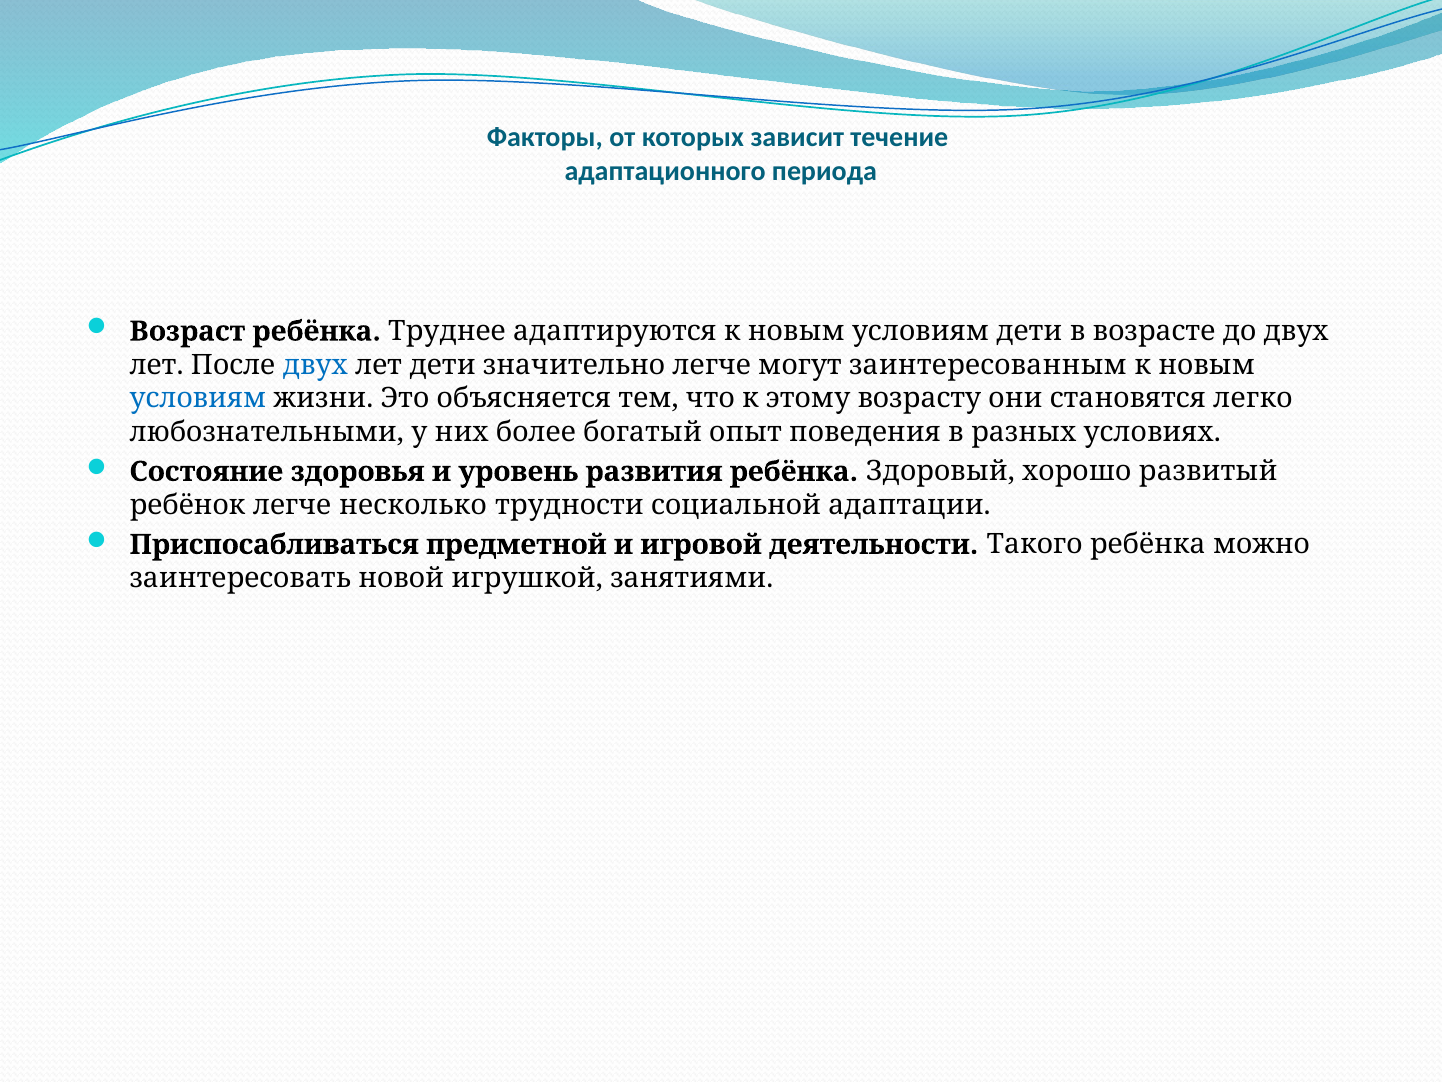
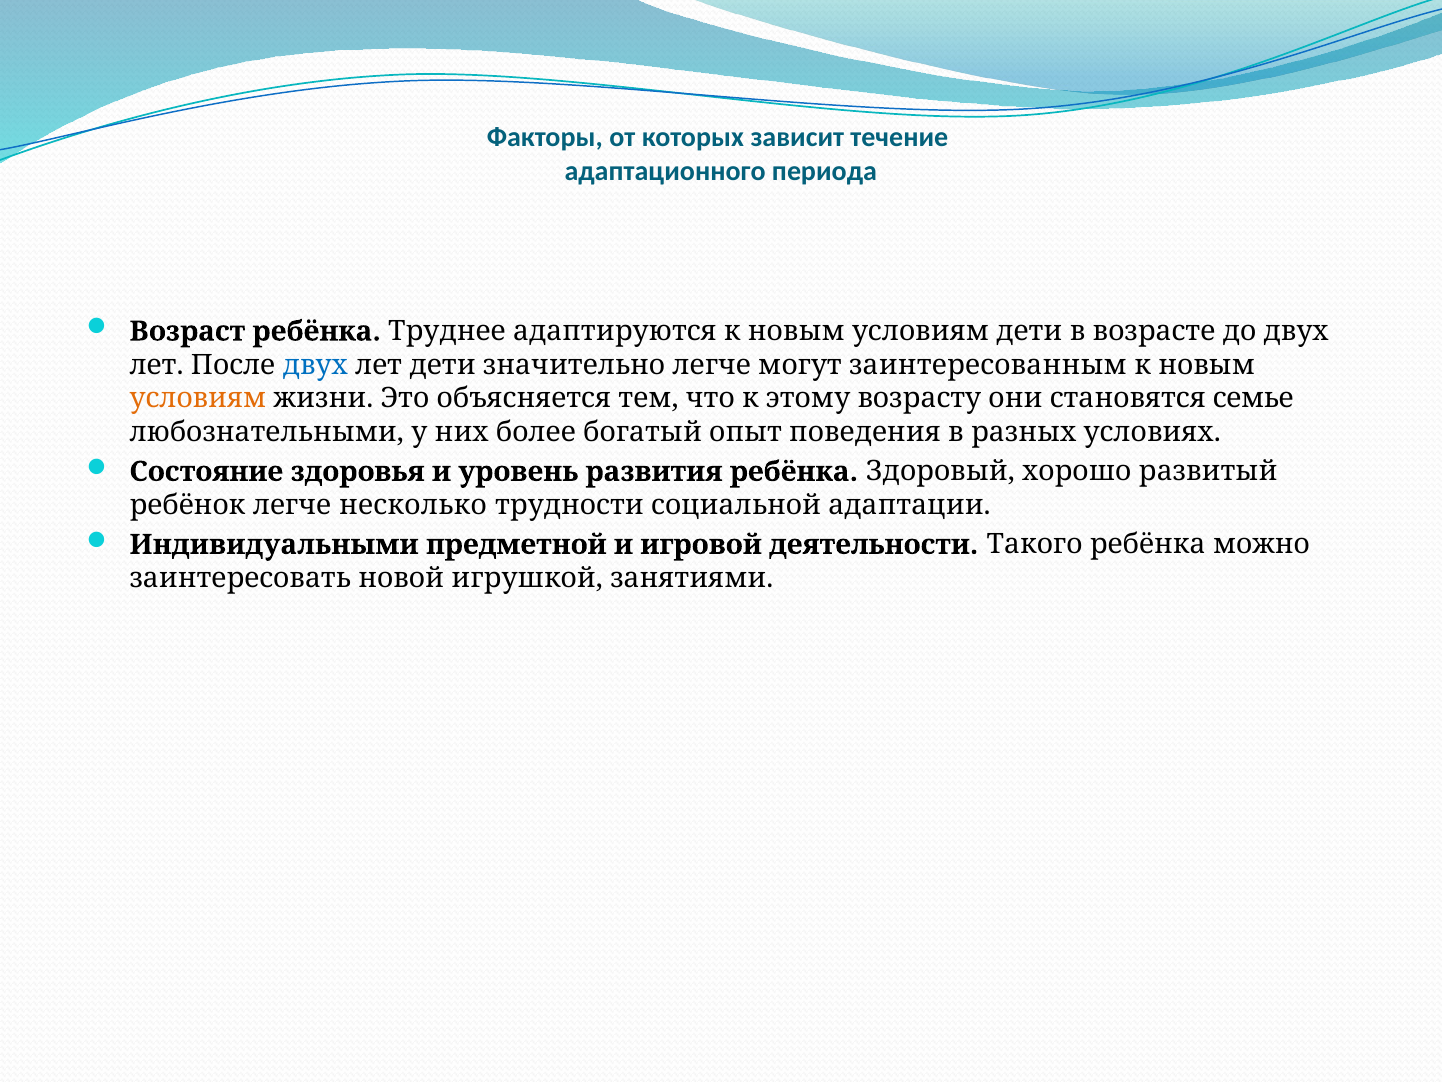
условиям colour: blue -> orange (198, 398)
легко: легко -> семье (1253, 398)
Приспосабливаться: Приспосабливаться -> Индивидуальными (274, 544)
